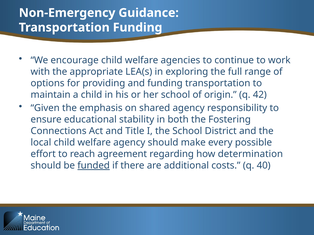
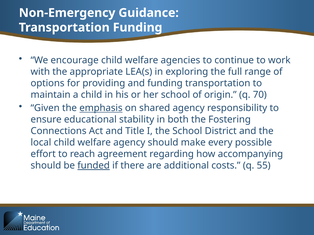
42: 42 -> 70 (260, 95)
emphasis underline: none -> present (101, 108)
determination: determination -> accompanying (250, 154)
40: 40 -> 55 (264, 166)
